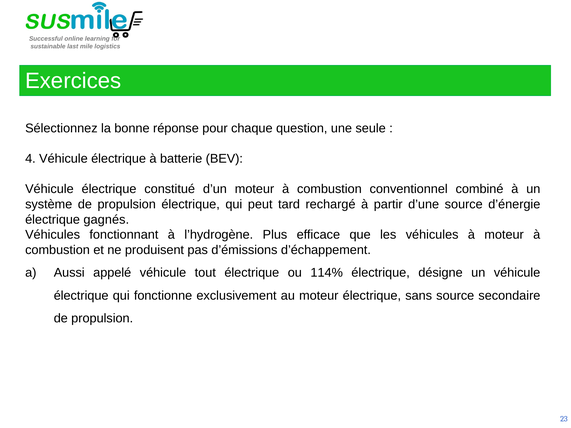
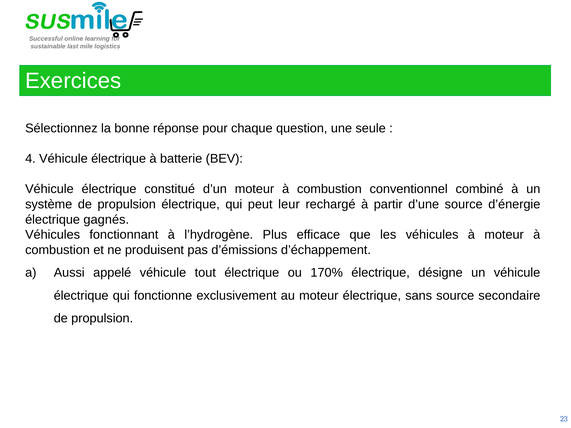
tard: tard -> leur (289, 204)
114%: 114% -> 170% (327, 273)
